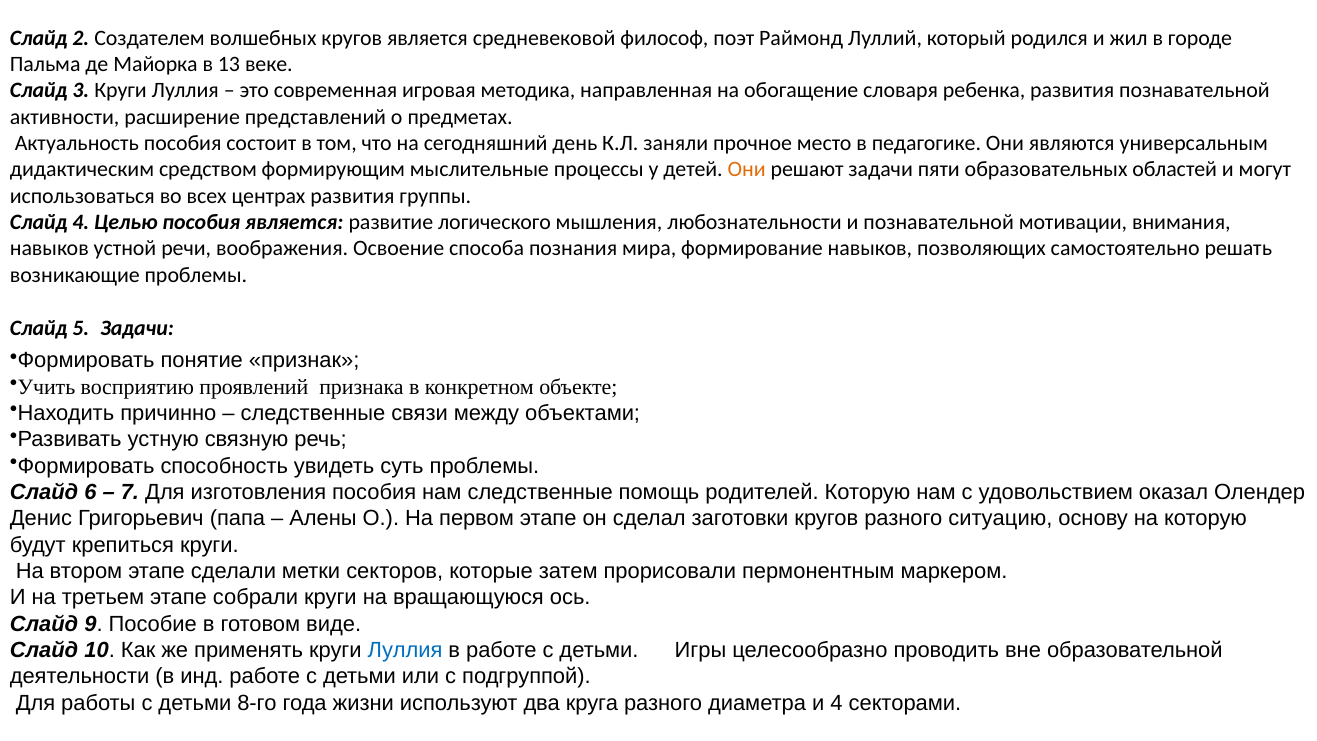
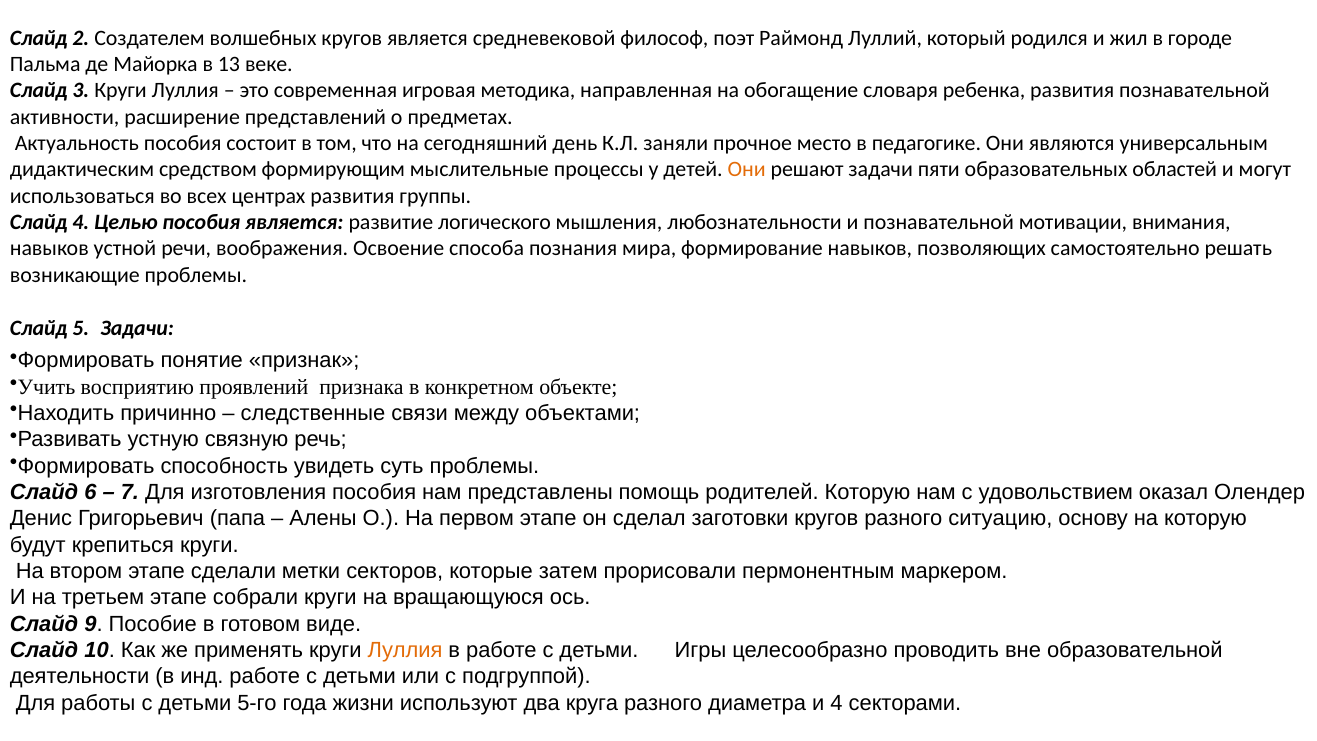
нам следственные: следственные -> представлены (540, 492)
Луллия colour: blue -> orange (405, 650)
8-го: 8-го -> 5-го (257, 703)
